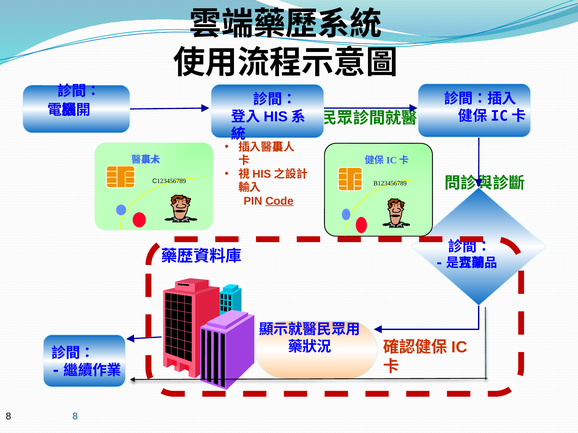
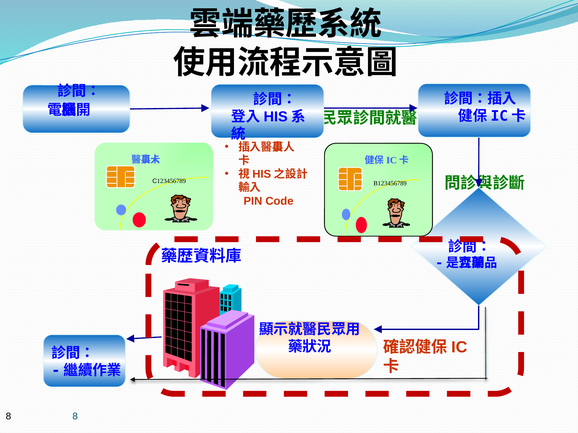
Code underline: present -> none (279, 201)
